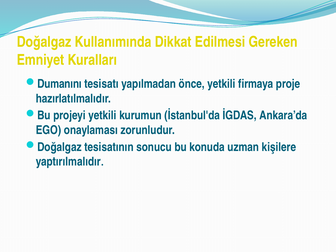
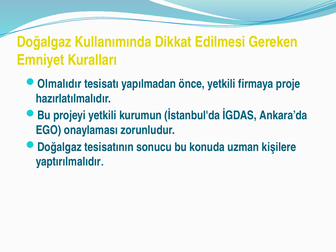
Dumanını: Dumanını -> Olmalıdır (59, 84)
